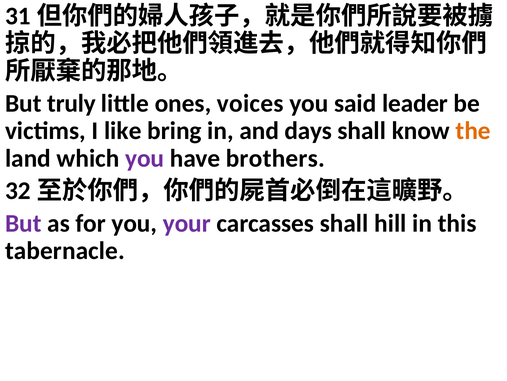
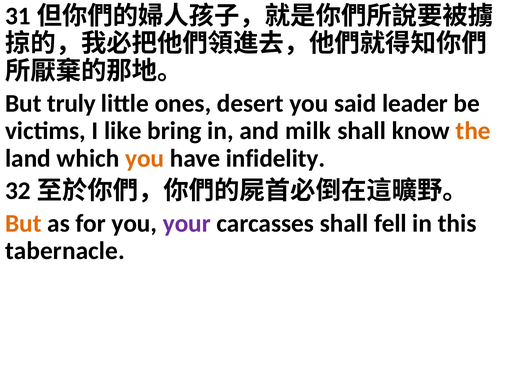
voices: voices -> desert (250, 103)
days: days -> milk (308, 131)
you colour: purple -> orange (145, 158)
brothers: brothers -> infidelity (275, 158)
But colour: purple -> orange (23, 223)
hill: hill -> fell (390, 223)
